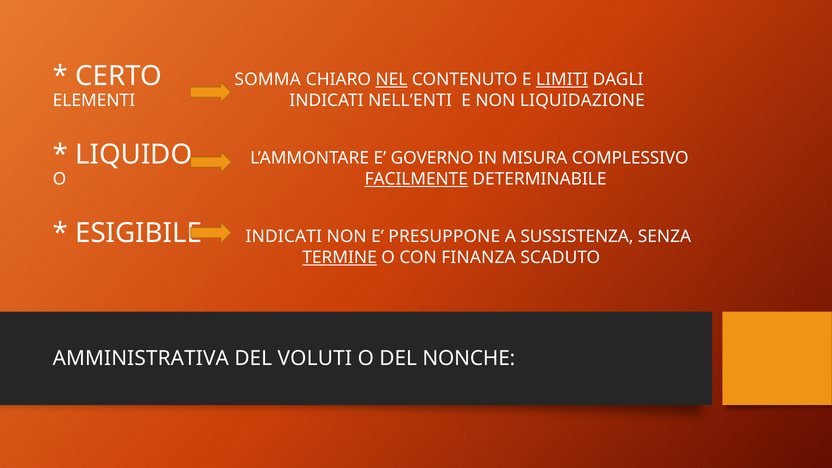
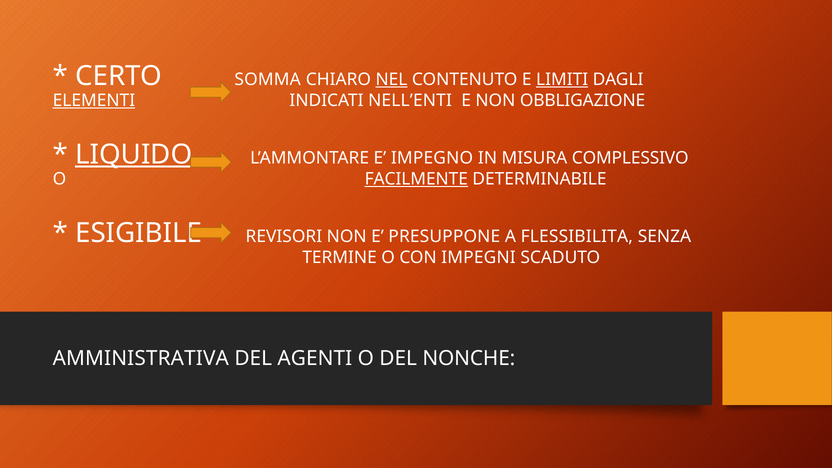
ELEMENTI underline: none -> present (94, 100)
LIQUIDAZIONE: LIQUIDAZIONE -> OBBLIGAZIONE (583, 100)
LIQUIDO underline: none -> present (134, 155)
GOVERNO: GOVERNO -> IMPEGNO (432, 158)
ESIGIBILE INDICATI: INDICATI -> REVISORI (284, 237)
SUSSISTENZA: SUSSISTENZA -> FLESSIBILITA (577, 237)
TERMINE underline: present -> none (340, 258)
FINANZA: FINANZA -> IMPEGNI (479, 258)
VOLUTI: VOLUTI -> AGENTI (315, 359)
